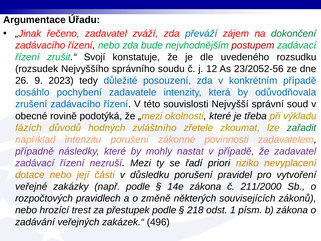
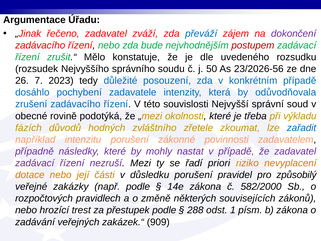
dokončení colour: green -> purple (294, 34)
Svojí: Svojí -> Mělo (95, 57)
12: 12 -> 50 (212, 69)
23/2052-56: 23/2052-56 -> 23/2026-56 (259, 69)
9: 9 -> 7 (39, 81)
zařadit colour: green -> blue (302, 128)
vytvoření: vytvoření -> způsobilý (297, 175)
211/2000: 211/2000 -> 582/2000 (261, 187)
218: 218 -> 288 (195, 210)
496: 496 -> 909 (158, 222)
